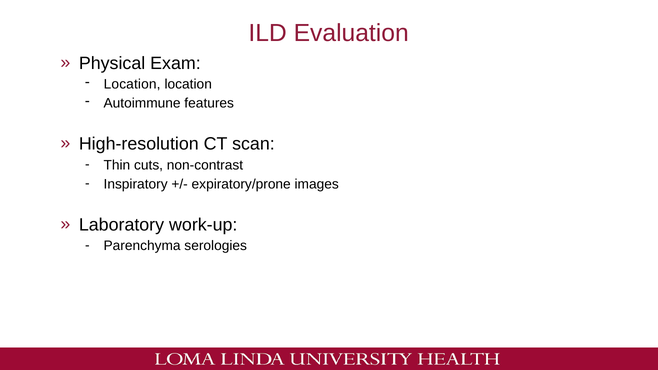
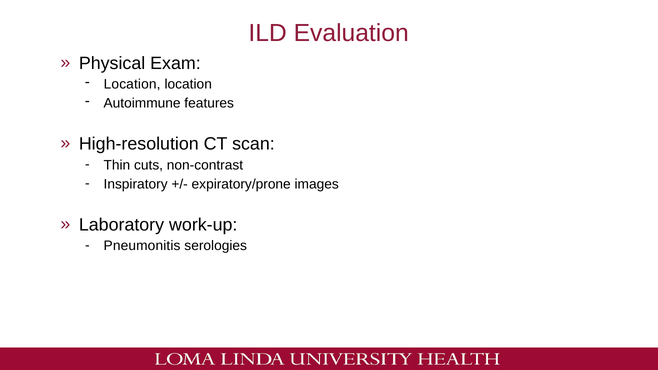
Parenchyma: Parenchyma -> Pneumonitis (142, 246)
